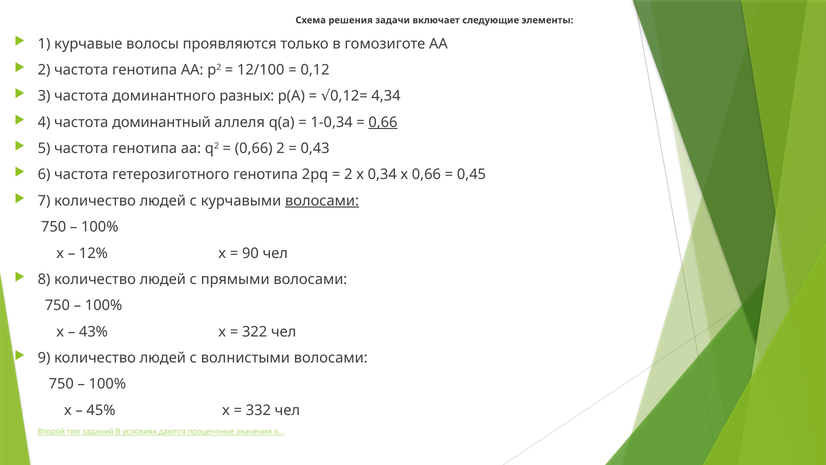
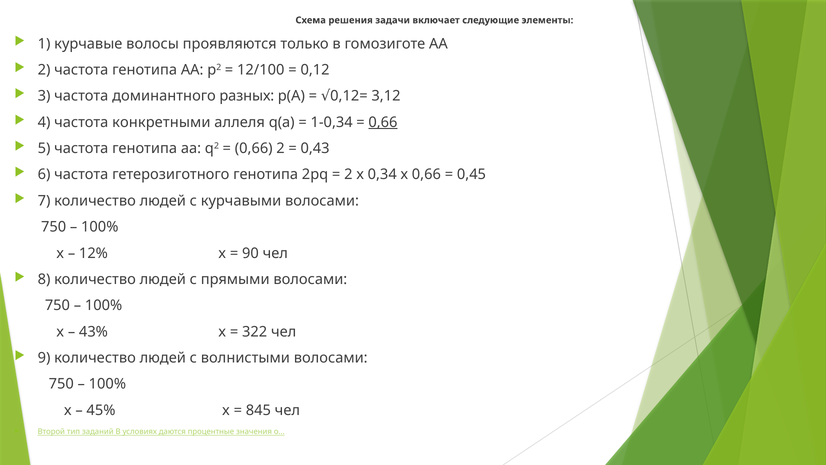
4,34: 4,34 -> 3,12 (386, 96)
доминантный: доминантный -> конкретными (161, 122)
волосами underline: present -> none (322, 201)
332: 332 -> 845 (258, 410)
